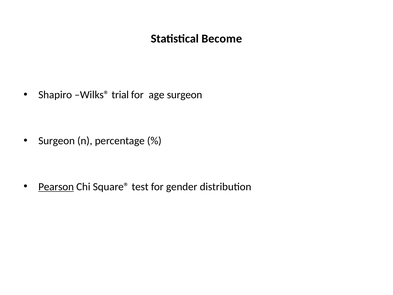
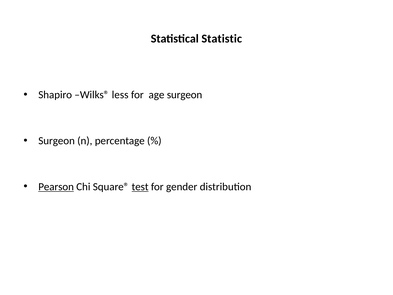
Become: Become -> Statistic (222, 39)
trial: trial -> less (120, 95)
test underline: none -> present (140, 187)
